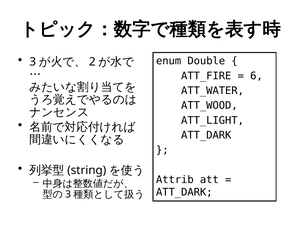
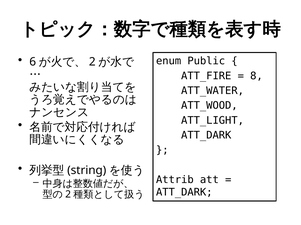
3: 3 -> 6 (33, 62)
Double: Double -> Public (206, 61)
6: 6 -> 8 (256, 76)
3: 3 -> 2 (68, 195)
